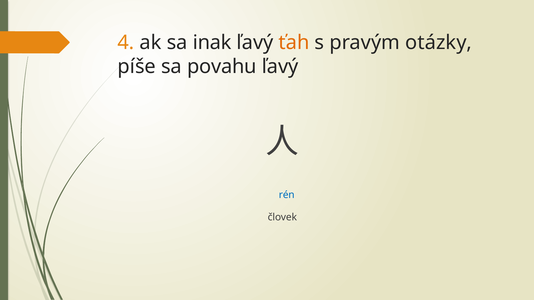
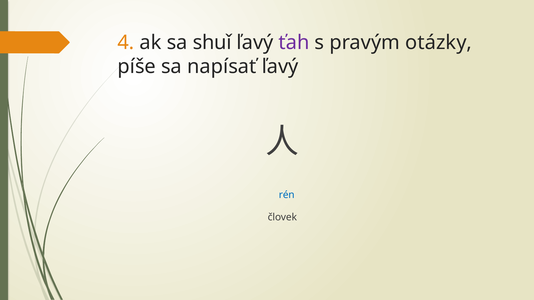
inak: inak -> shuǐ (212, 43)
ťah colour: orange -> purple (294, 43)
povahu: povahu -> napísať (222, 67)
